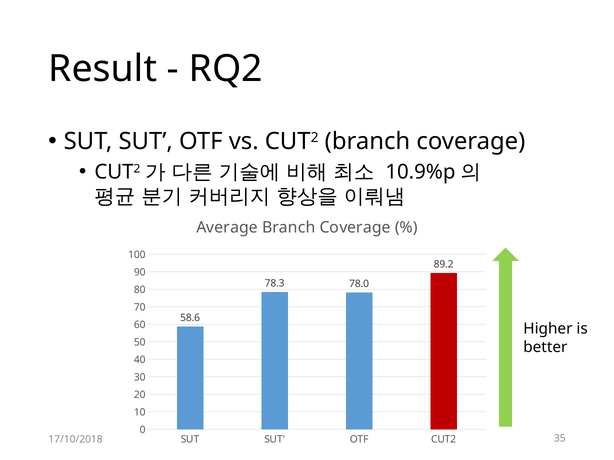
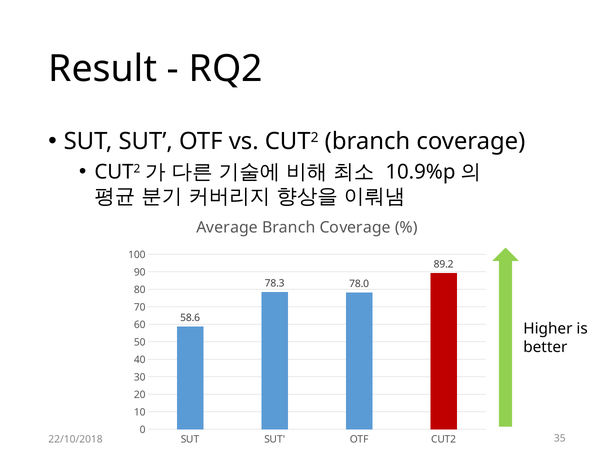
17/10/2018: 17/10/2018 -> 22/10/2018 (76, 440)
